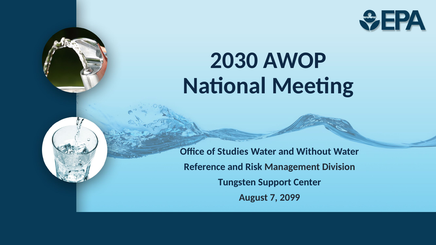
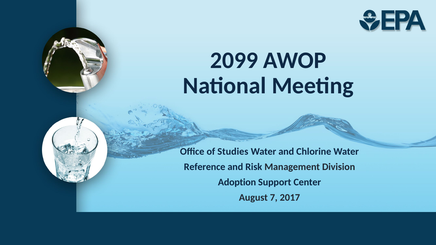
2030: 2030 -> 2099 (234, 60)
Without: Without -> Chlorine (314, 152)
Tungsten: Tungsten -> Adoption (237, 182)
2099: 2099 -> 2017 (290, 198)
